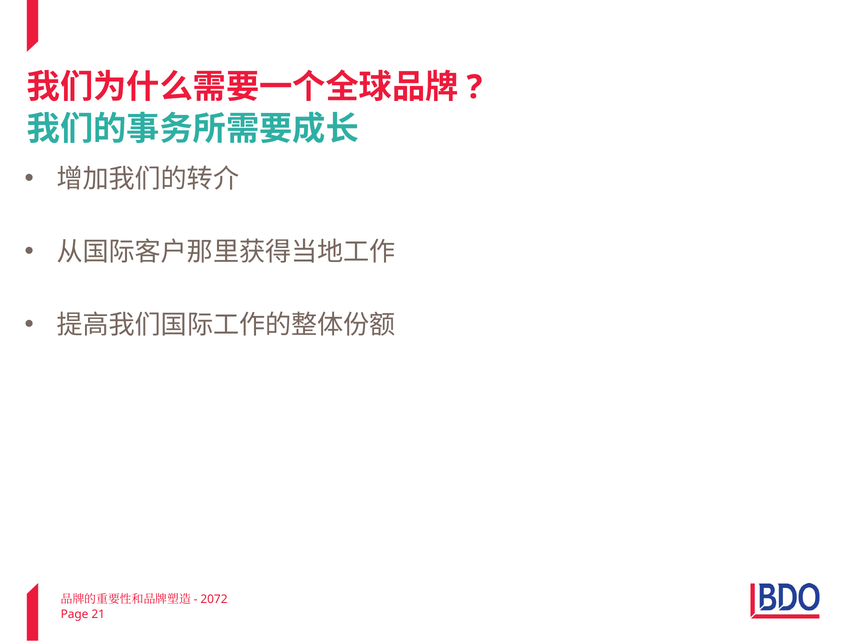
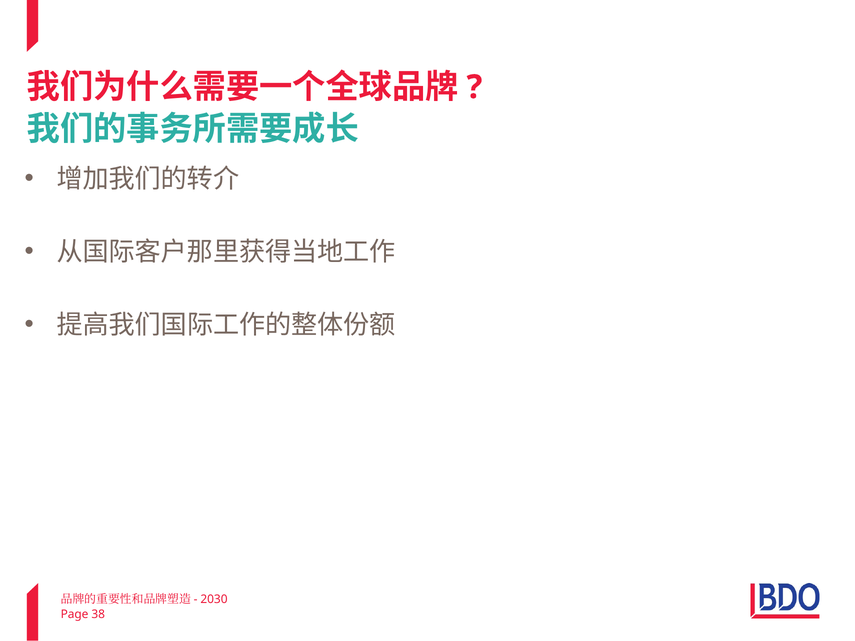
2072: 2072 -> 2030 (214, 600)
21: 21 -> 38 (98, 614)
